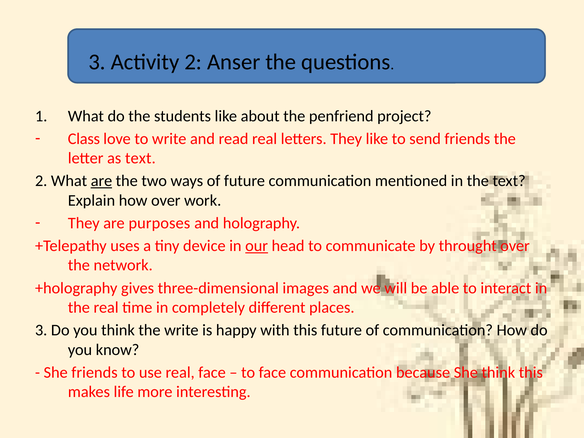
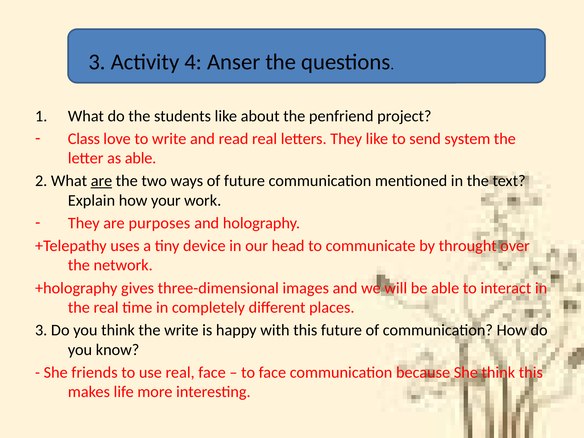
Activity 2: 2 -> 4 (193, 62)
send friends: friends -> system (467, 139)
as text: text -> able (141, 158)
how over: over -> your (166, 200)
our underline: present -> none (257, 246)
